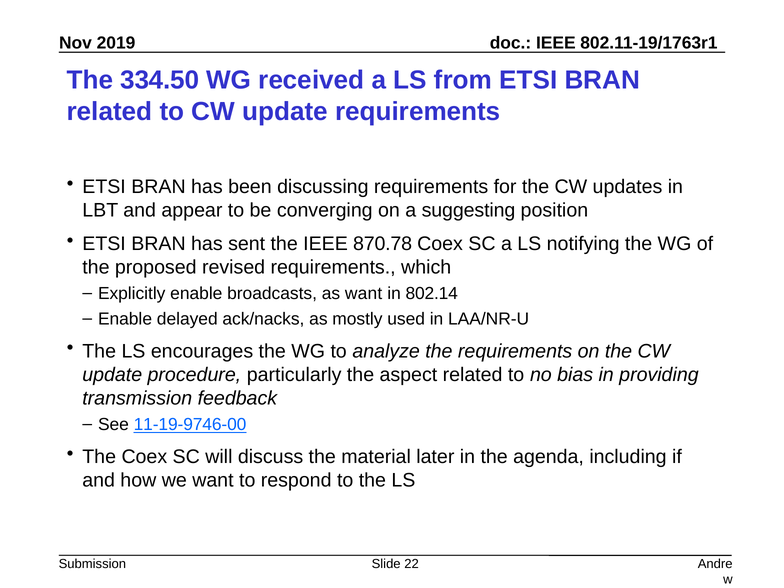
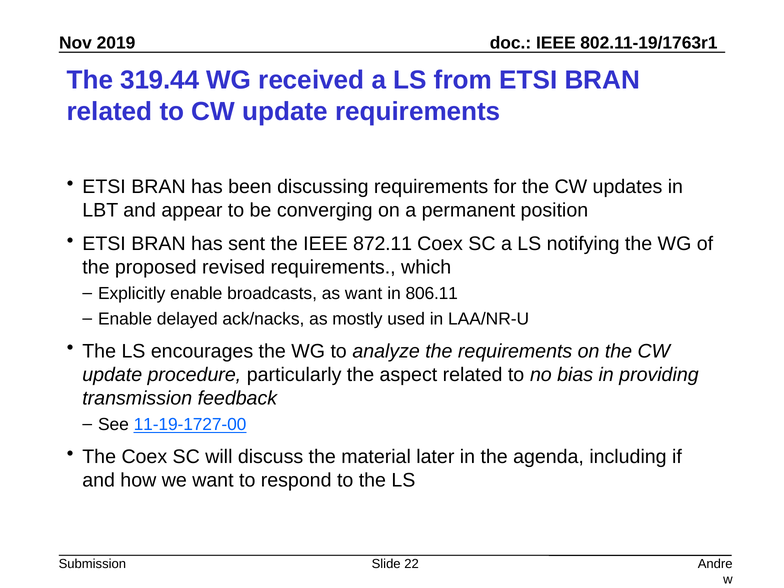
334.50: 334.50 -> 319.44 (160, 80)
suggesting: suggesting -> permanent (468, 210)
870.78: 870.78 -> 872.11 (383, 244)
802.14: 802.14 -> 806.11 (432, 294)
11-19-9746-00: 11-19-9746-00 -> 11-19-1727-00 (190, 425)
